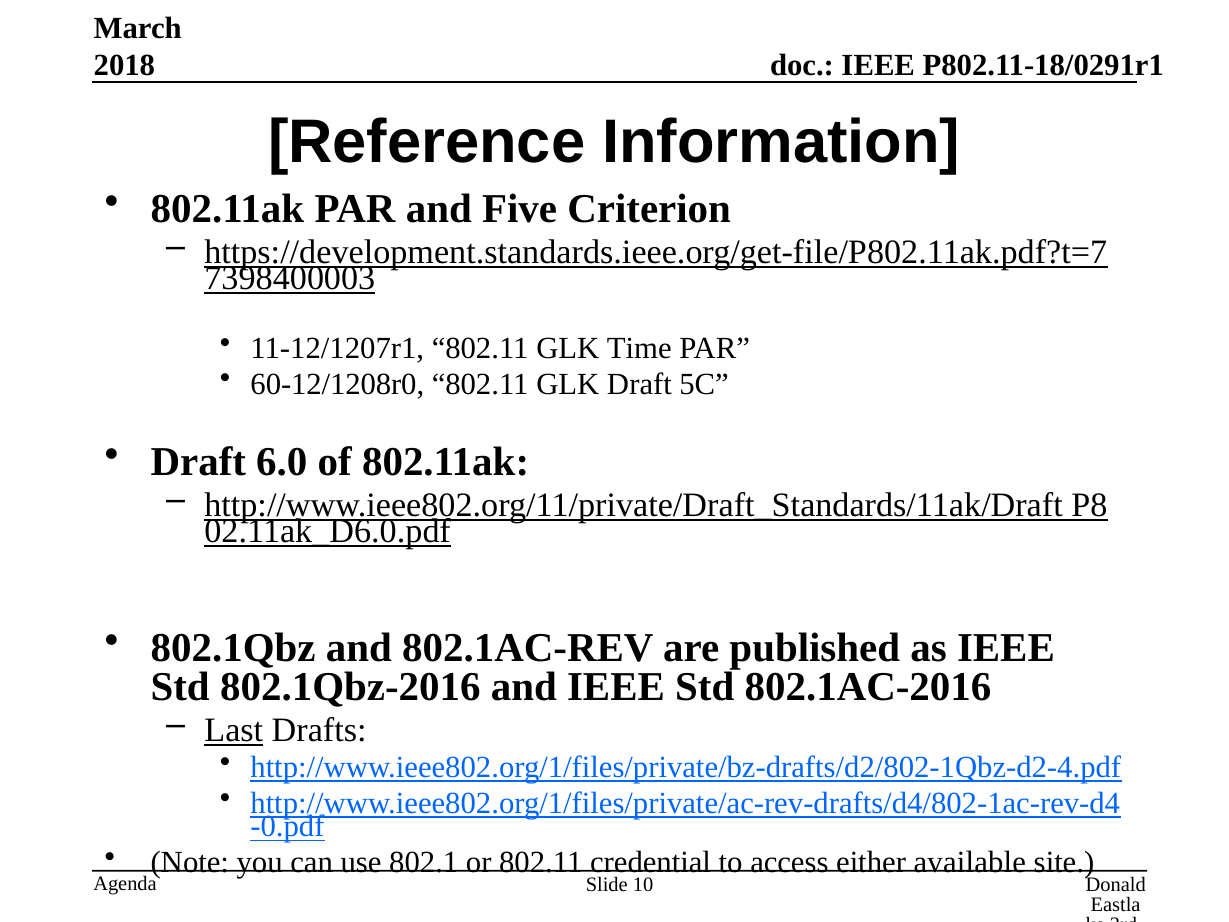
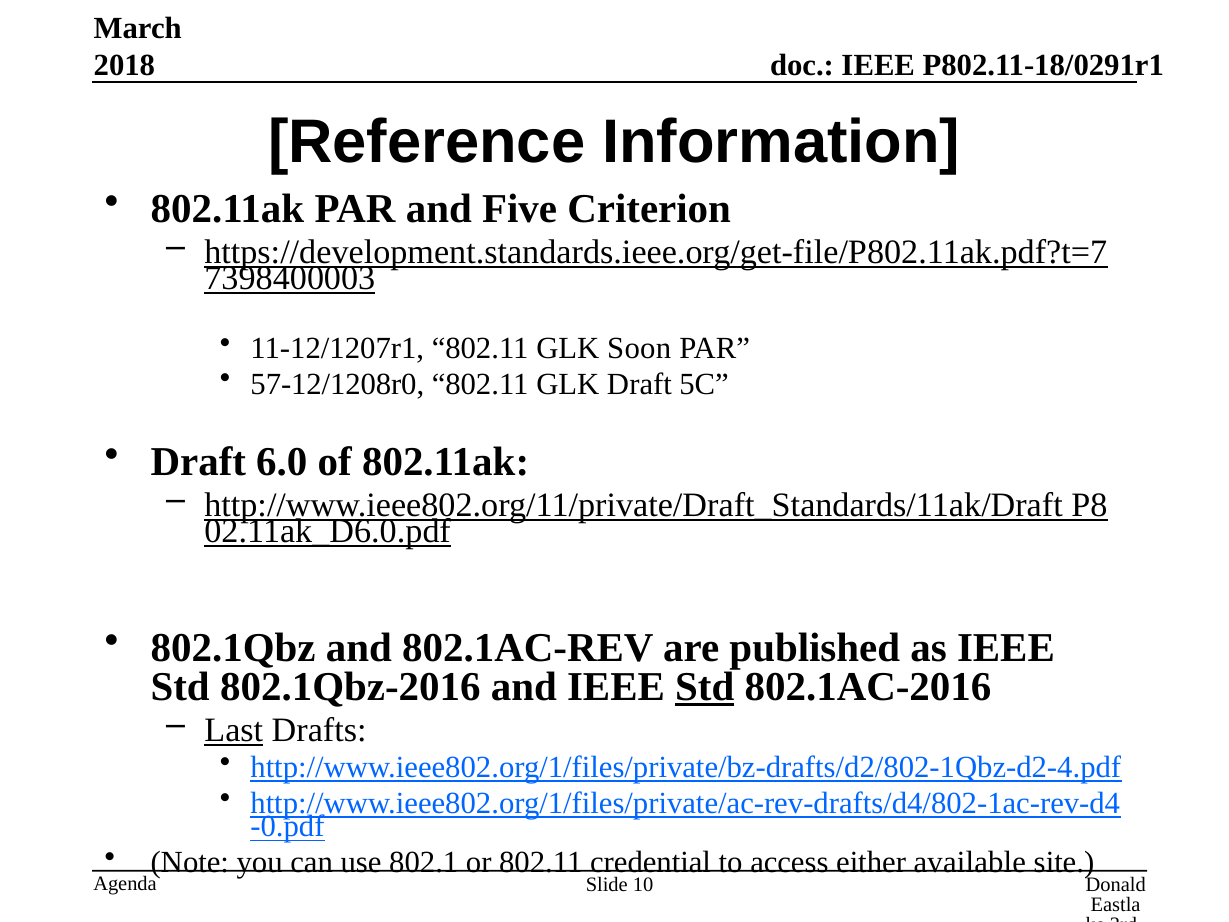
Time: Time -> Soon (639, 348)
60-12/1208r0: 60-12/1208r0 -> 57-12/1208r0 (337, 384)
Std underline: none -> present (705, 687)
